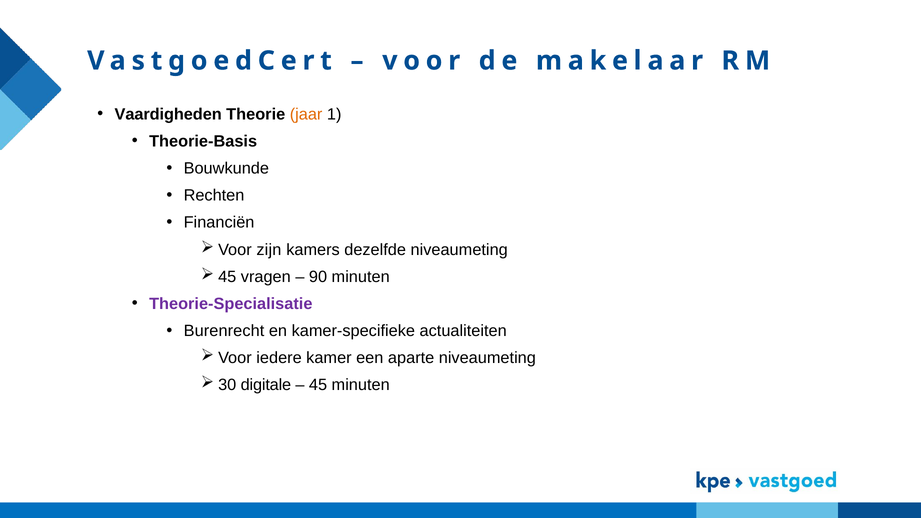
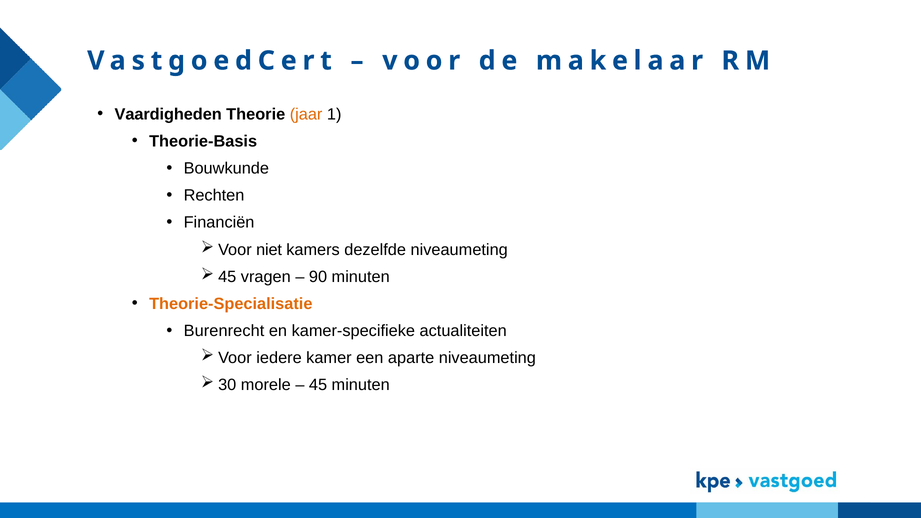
zijn: zijn -> niet (269, 250)
Theorie-Specialisatie colour: purple -> orange (231, 304)
digitale: digitale -> morele (266, 385)
